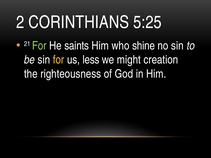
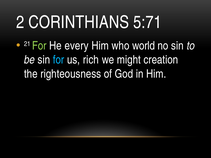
5:25: 5:25 -> 5:71 (147, 22)
saints: saints -> every (77, 46)
shine: shine -> world (144, 46)
for colour: yellow -> light blue (59, 60)
less: less -> rich (91, 60)
